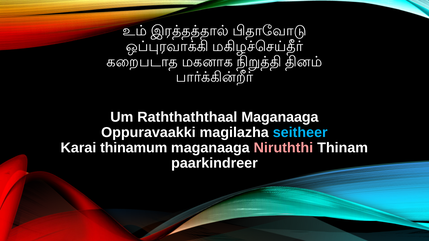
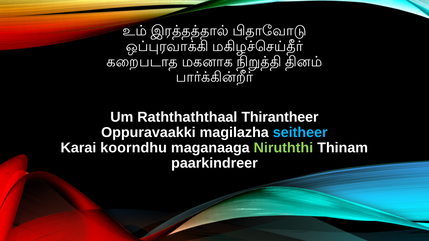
Raththaththaal Maganaaga: Maganaaga -> Thirantheer (280, 117)
thinamum: thinamum -> koorndhu (134, 148)
Niruththi colour: pink -> light green (283, 148)
